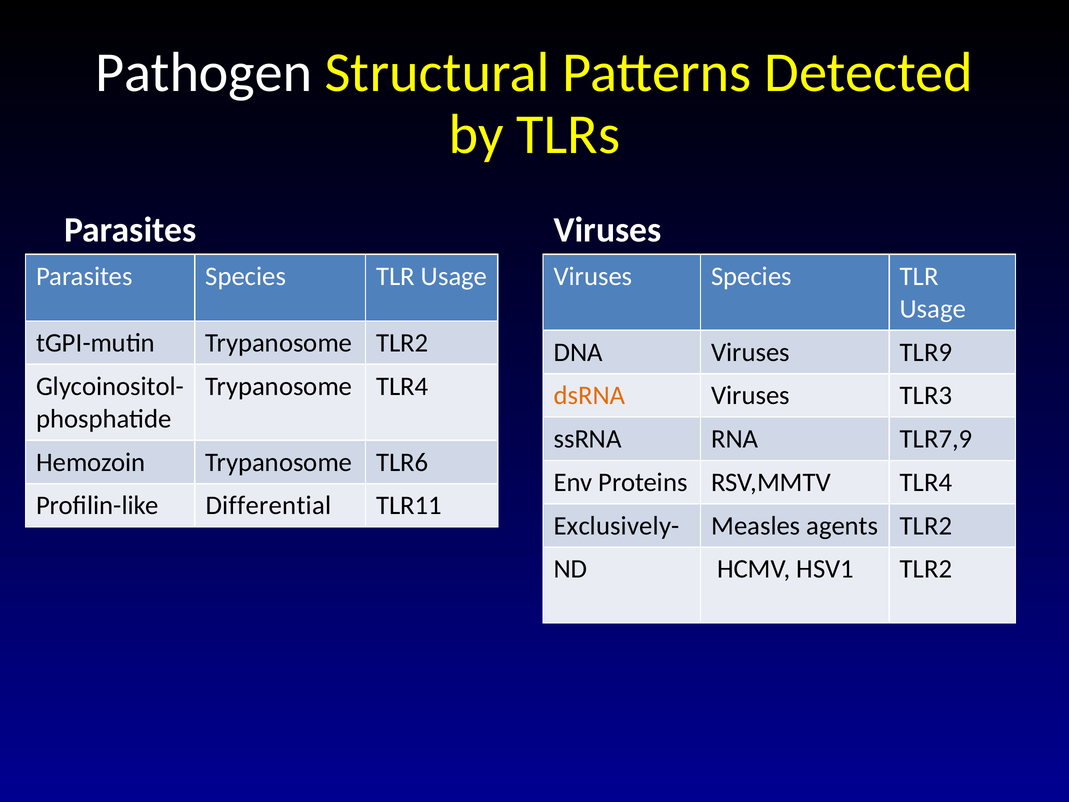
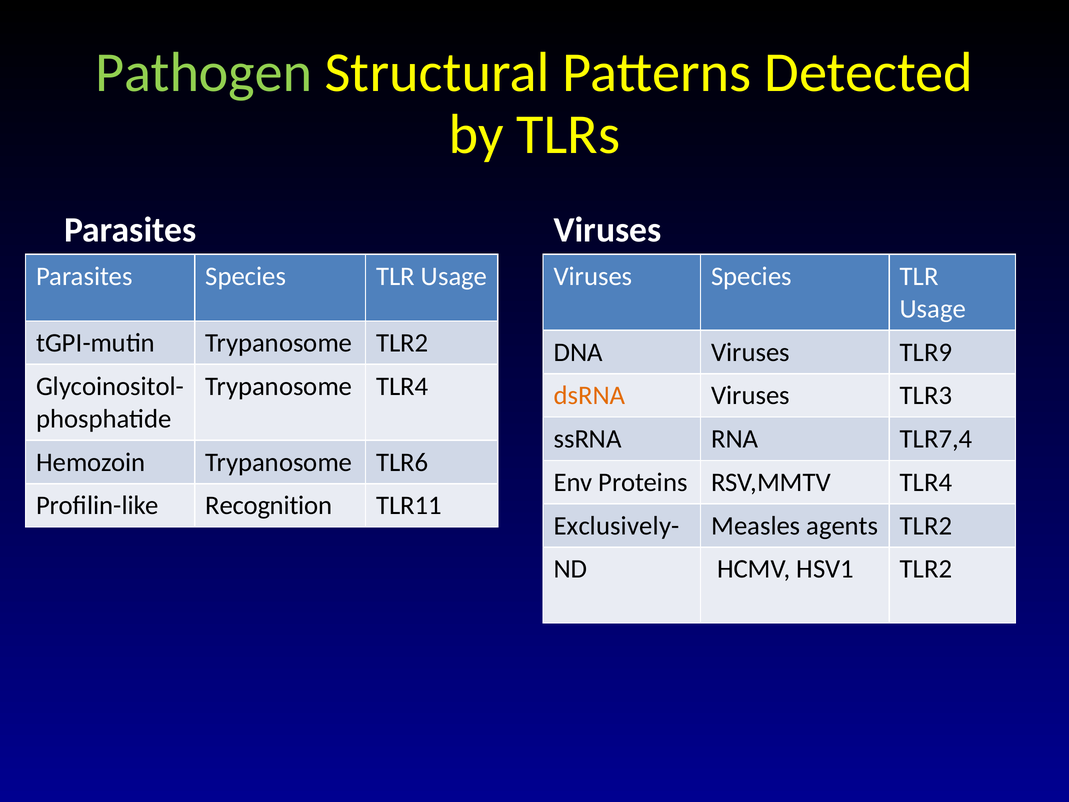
Pathogen colour: white -> light green (204, 73)
TLR7,9: TLR7,9 -> TLR7,4 (936, 439)
Differential: Differential -> Recognition (269, 505)
